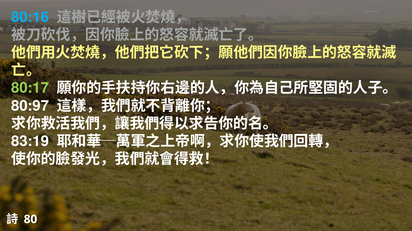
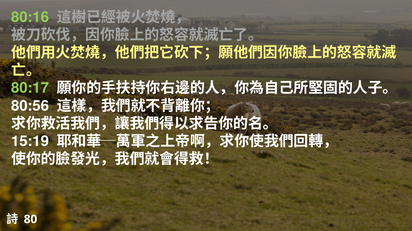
80:16 colour: light blue -> light green (30, 17)
80:97: 80:97 -> 80:56 (30, 106)
83:19: 83:19 -> 15:19 (30, 142)
